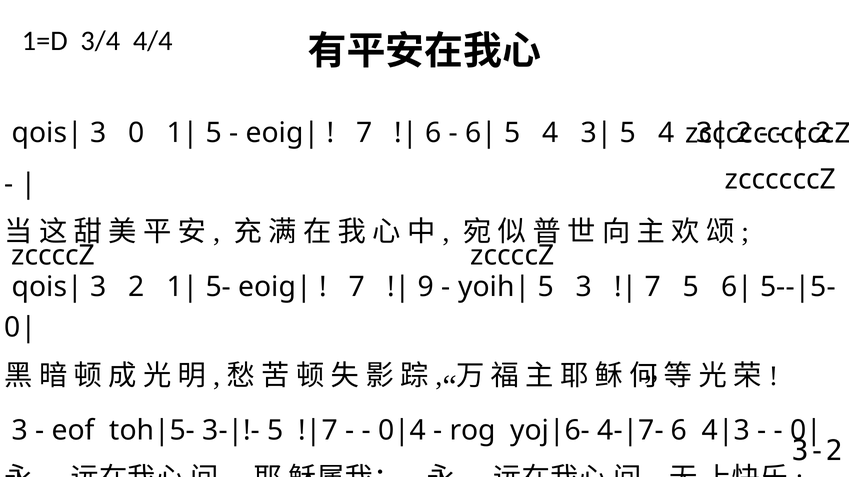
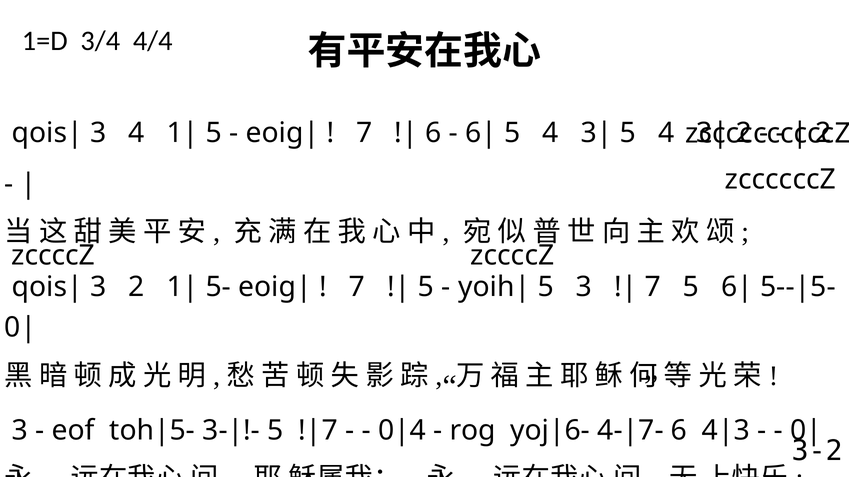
3 0: 0 -> 4 (136, 133)
9: 9 -> 5 (426, 287)
